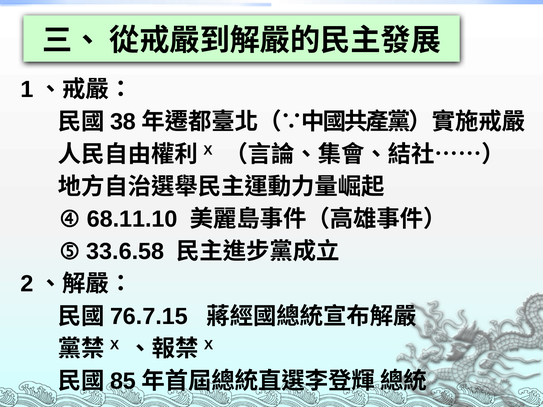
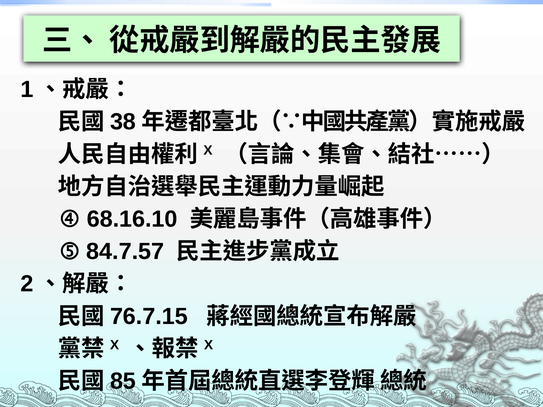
68.11.10: 68.11.10 -> 68.16.10 (132, 219)
33.6.58: 33.6.58 -> 84.7.57 (125, 252)
